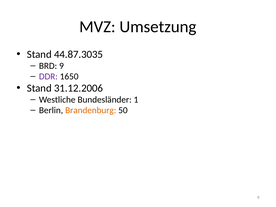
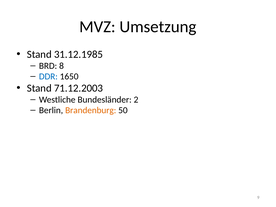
44.87.3035: 44.87.3035 -> 31.12.1985 (79, 54)
BRD 9: 9 -> 8 (61, 66)
DDR colour: purple -> blue (48, 77)
31.12.2006: 31.12.2006 -> 71.12.2003 (79, 88)
1: 1 -> 2 (136, 100)
